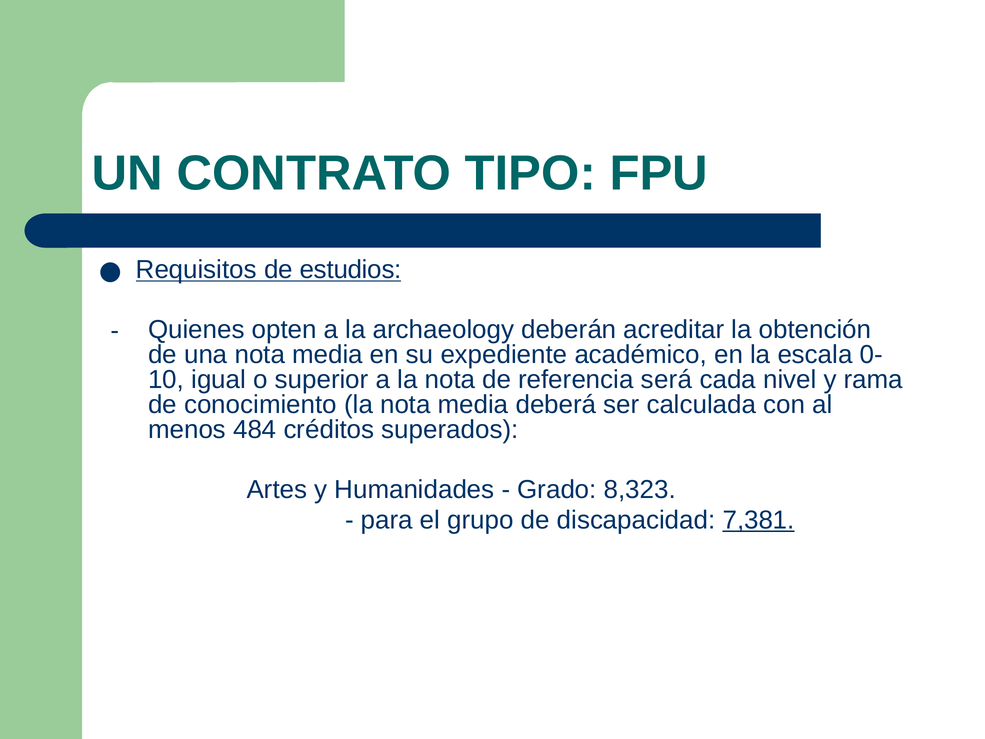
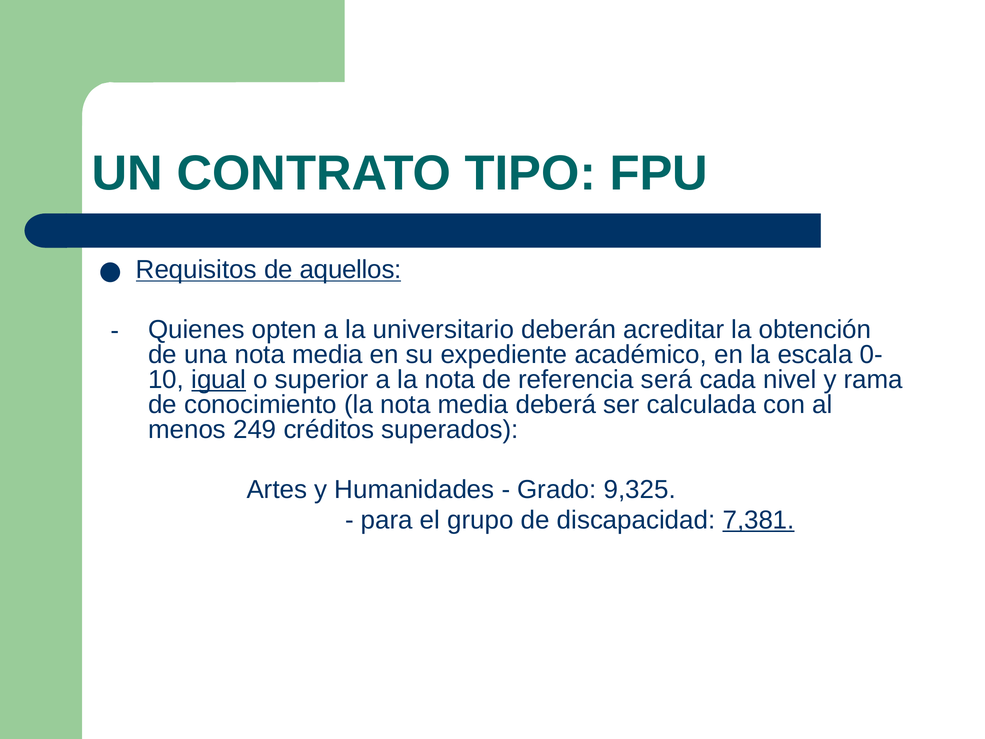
estudios: estudios -> aquellos (351, 269)
archaeology: archaeology -> universitario (443, 330)
igual underline: none -> present (219, 380)
484: 484 -> 249 (255, 429)
8,323: 8,323 -> 9,325 (640, 490)
